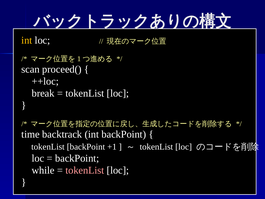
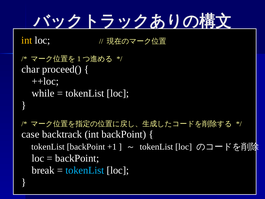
scan: scan -> char (30, 69)
break: break -> while (43, 93)
time: time -> case (30, 134)
while: while -> break (43, 170)
tokenList colour: pink -> light blue (85, 170)
